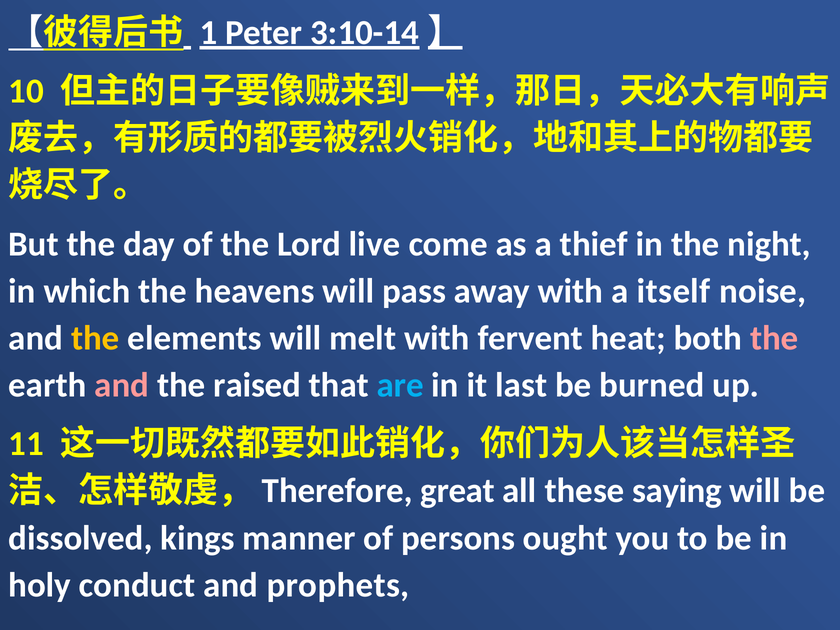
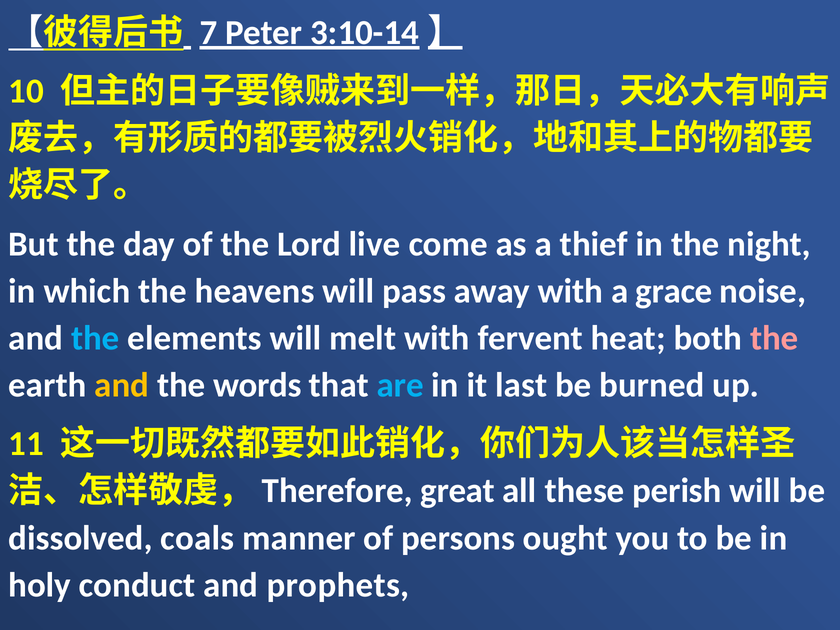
1: 1 -> 7 (208, 33)
itself: itself -> grace (674, 291)
the colour: yellow -> light blue (95, 338)
and colour: pink -> yellow (122, 385)
raised: raised -> words (257, 385)
saying: saying -> perish (677, 491)
kings: kings -> coals (197, 538)
